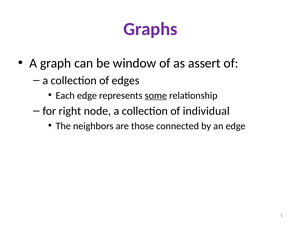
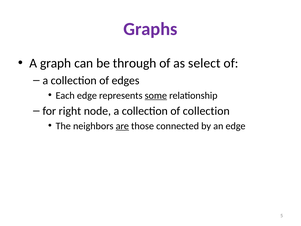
window: window -> through (135, 63)
assert: assert -> select (204, 63)
of individual: individual -> collection (206, 111)
are underline: none -> present (122, 126)
